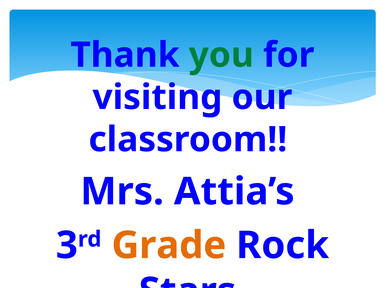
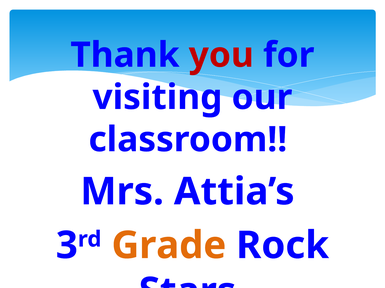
you colour: green -> red (221, 55)
